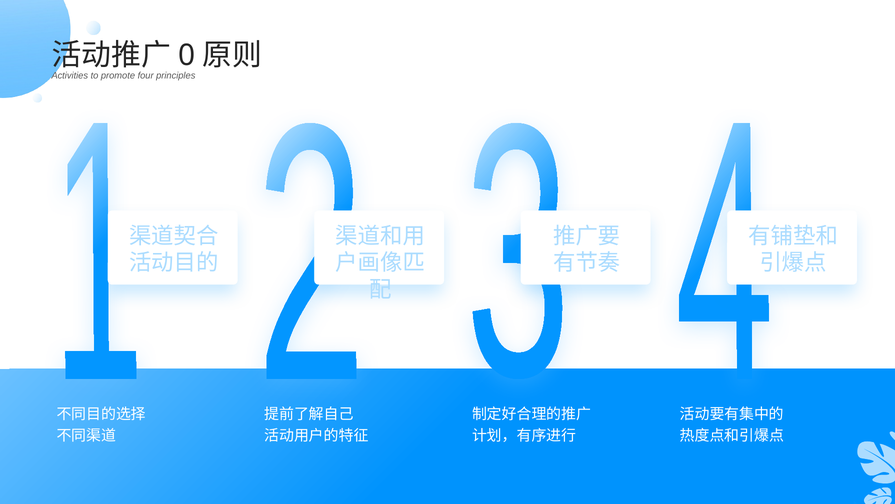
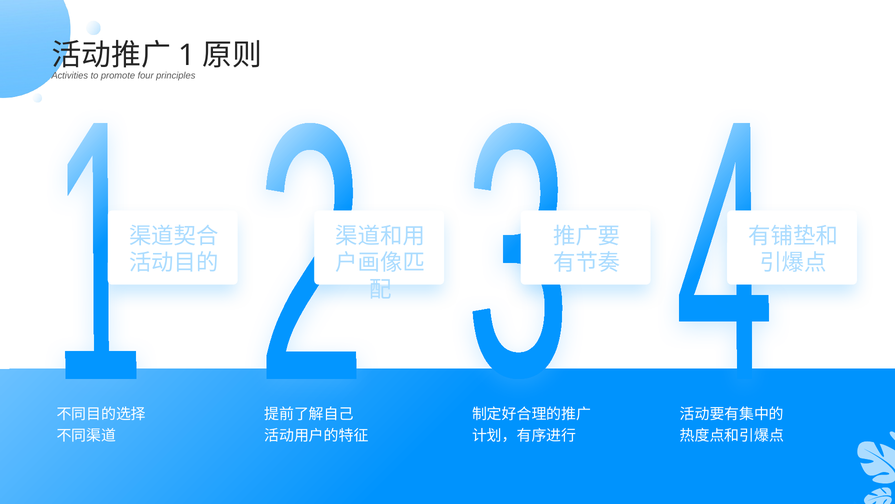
0: 0 -> 1 (187, 55)
